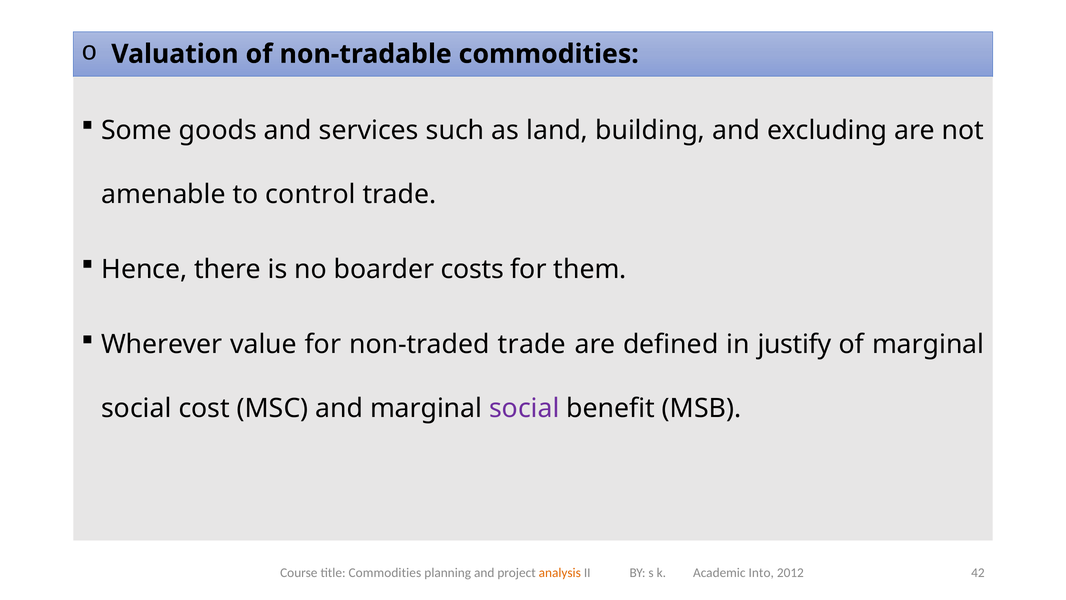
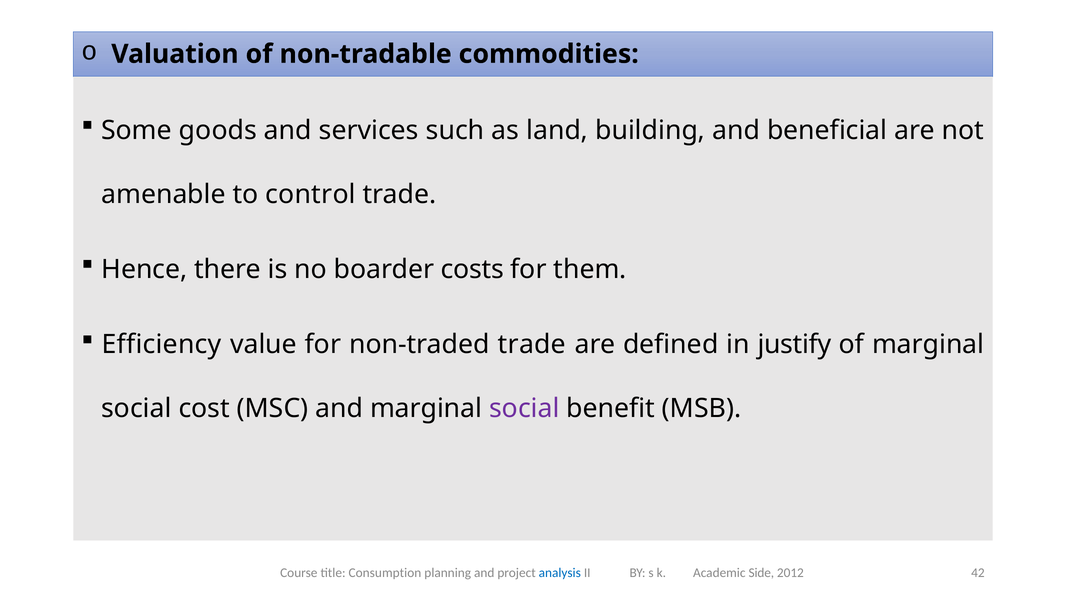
excluding: excluding -> beneficial (827, 130)
Wherever: Wherever -> Efficiency (162, 344)
title Commodities: Commodities -> Consumption (385, 573)
analysis colour: orange -> blue (560, 573)
Into: Into -> Side (761, 573)
